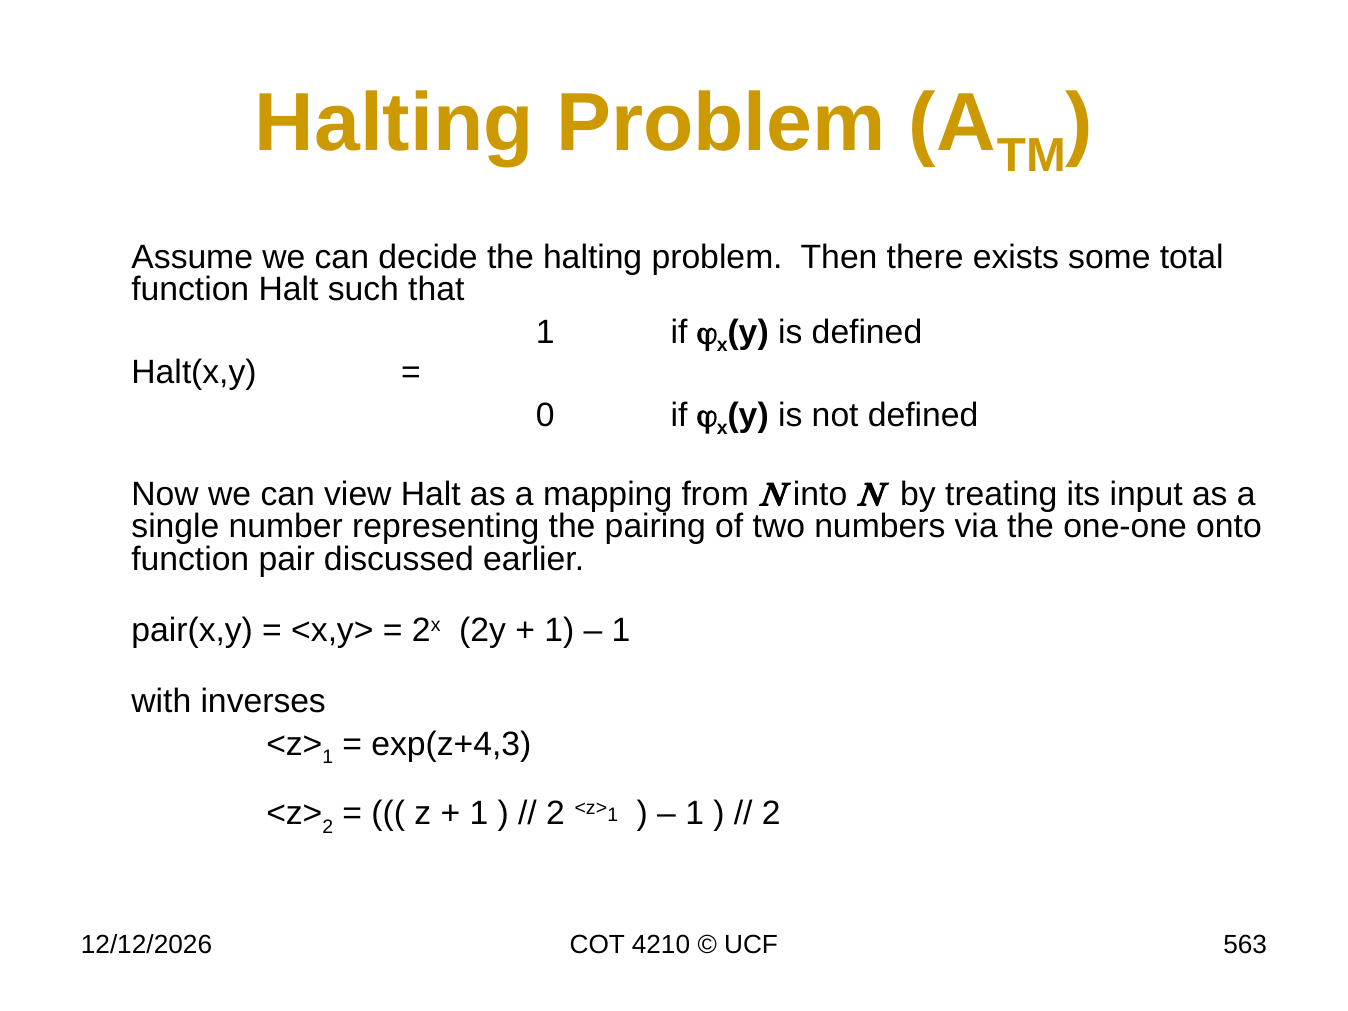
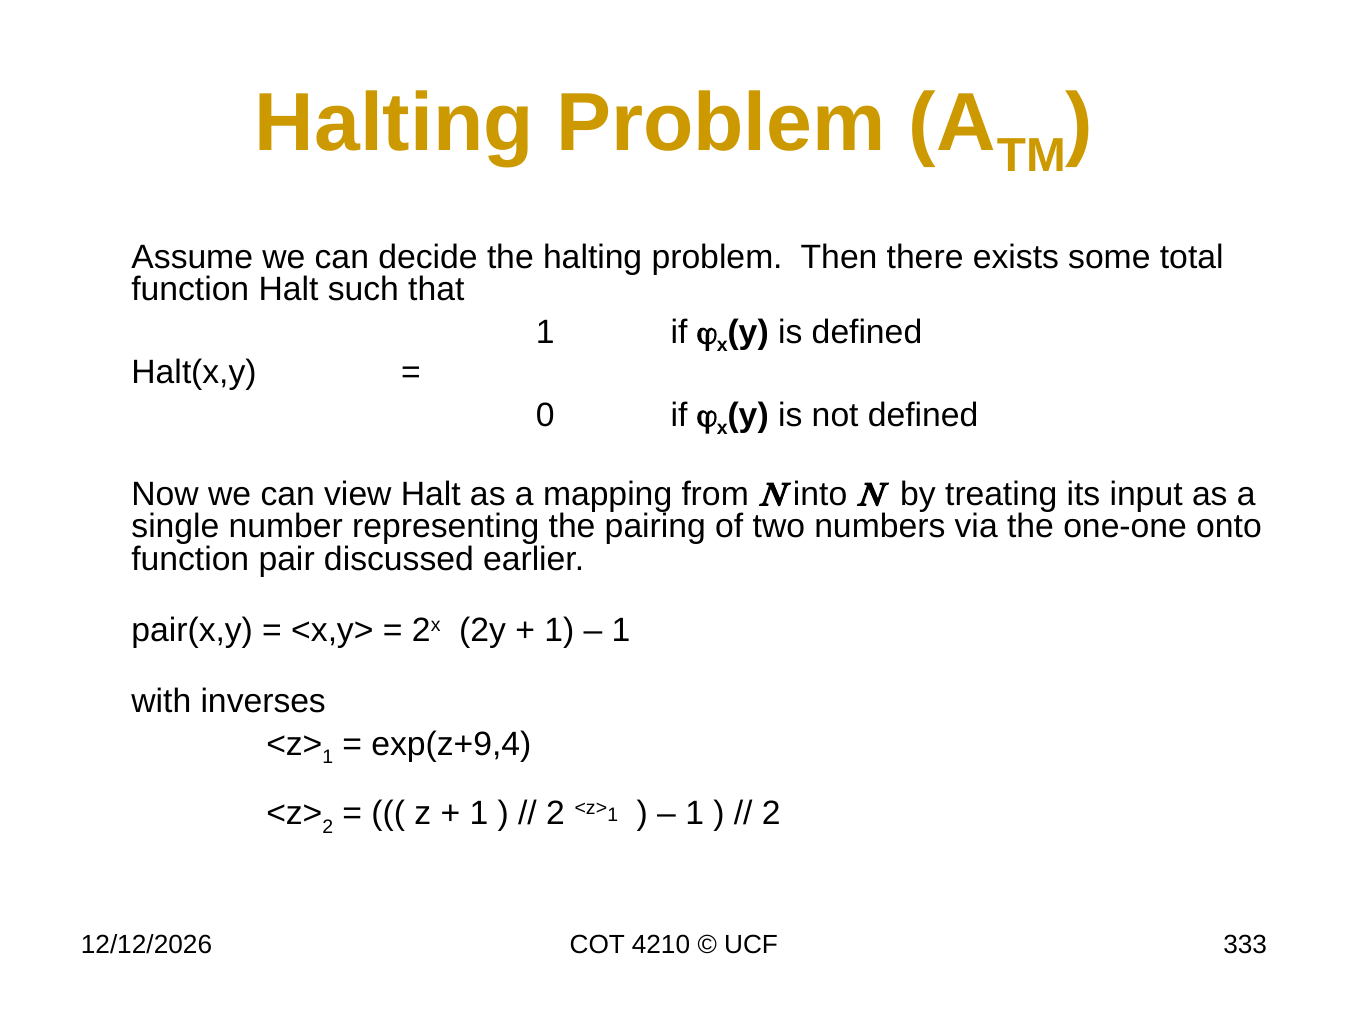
exp(z+4,3: exp(z+4,3 -> exp(z+9,4 (451, 744)
563: 563 -> 333 (1245, 945)
